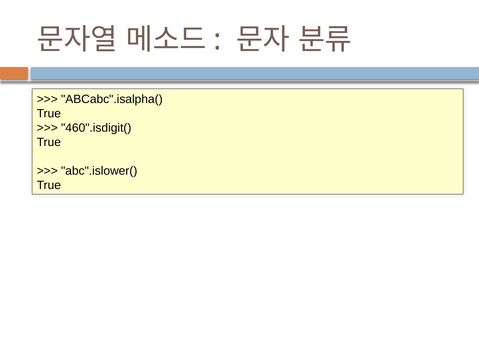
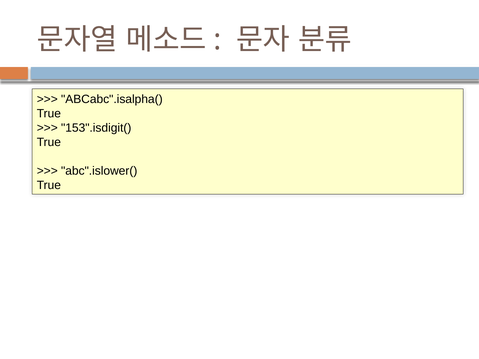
460".isdigit(: 460".isdigit( -> 153".isdigit( (96, 128)
